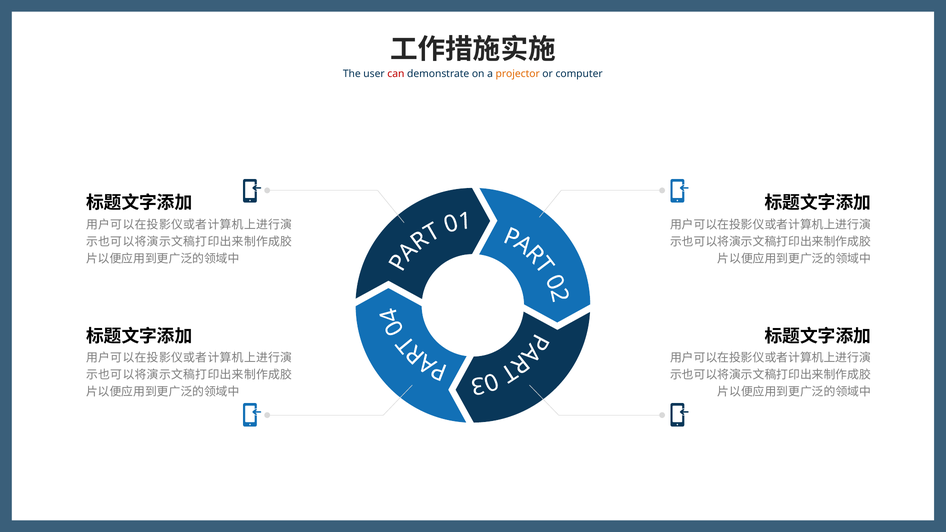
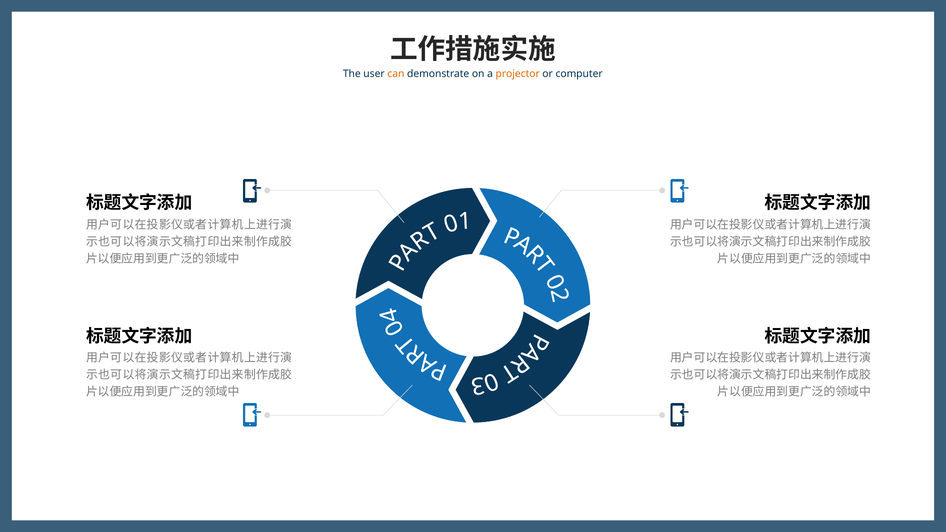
can colour: red -> orange (396, 74)
